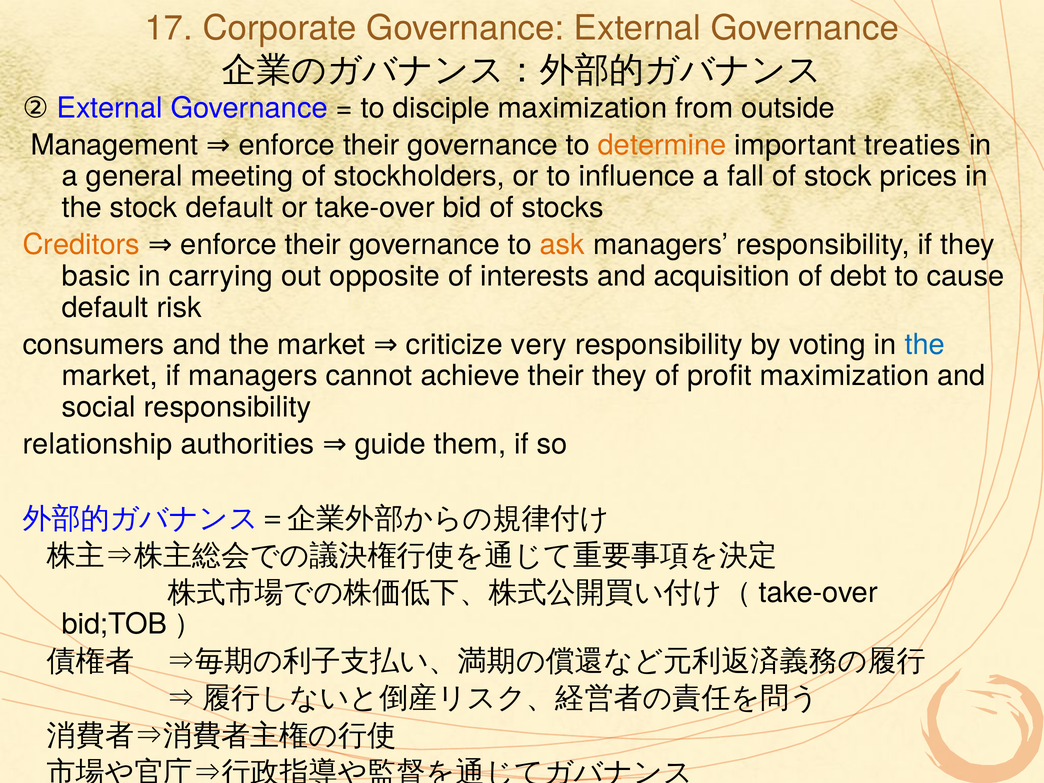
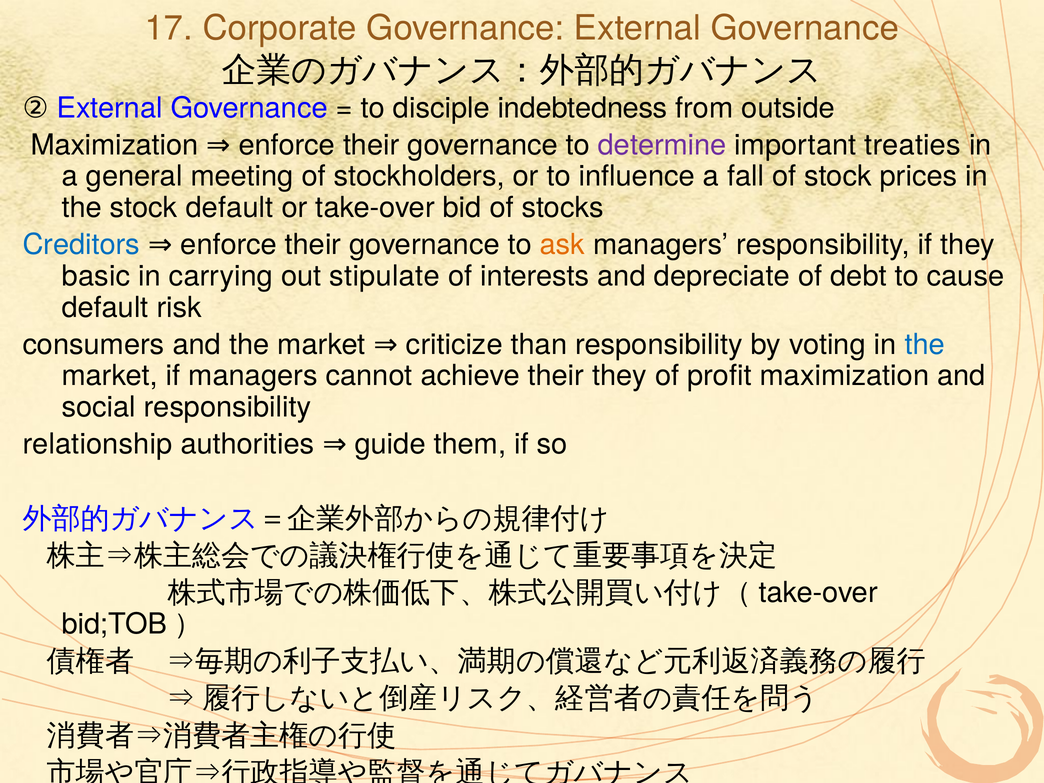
disciple maximization: maximization -> indebtedness (583, 108)
Management: Management -> Maximization (114, 145)
determine colour: orange -> purple (662, 145)
Creditors colour: orange -> blue (81, 245)
opposite: opposite -> stipulate (385, 276)
acquisition: acquisition -> depreciate (722, 276)
very: very -> than (539, 345)
